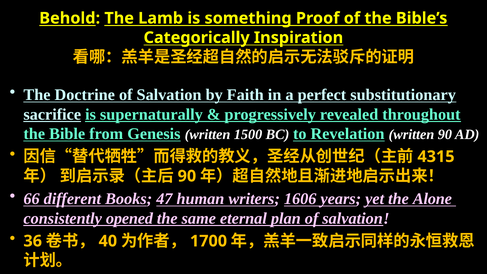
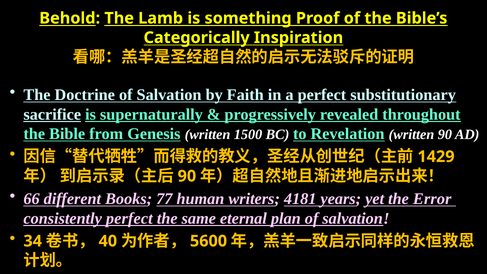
4315: 4315 -> 1429 (436, 157)
47: 47 -> 77 (164, 199)
1606: 1606 -> 4181 (300, 199)
Alone: Alone -> Error (432, 199)
consistently opened: opened -> perfect (129, 218)
36: 36 -> 34 (33, 241)
1700: 1700 -> 5600 (209, 241)
